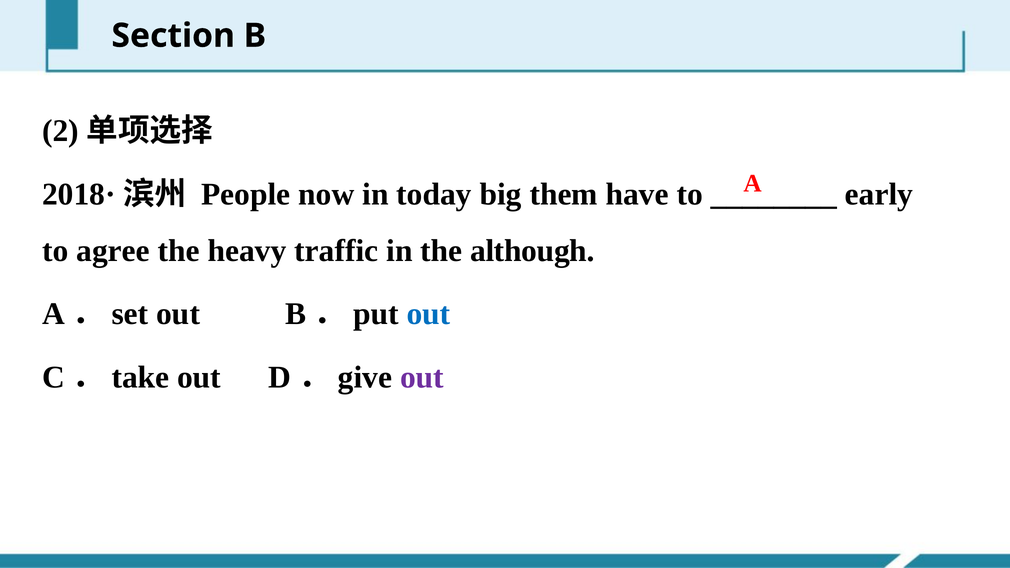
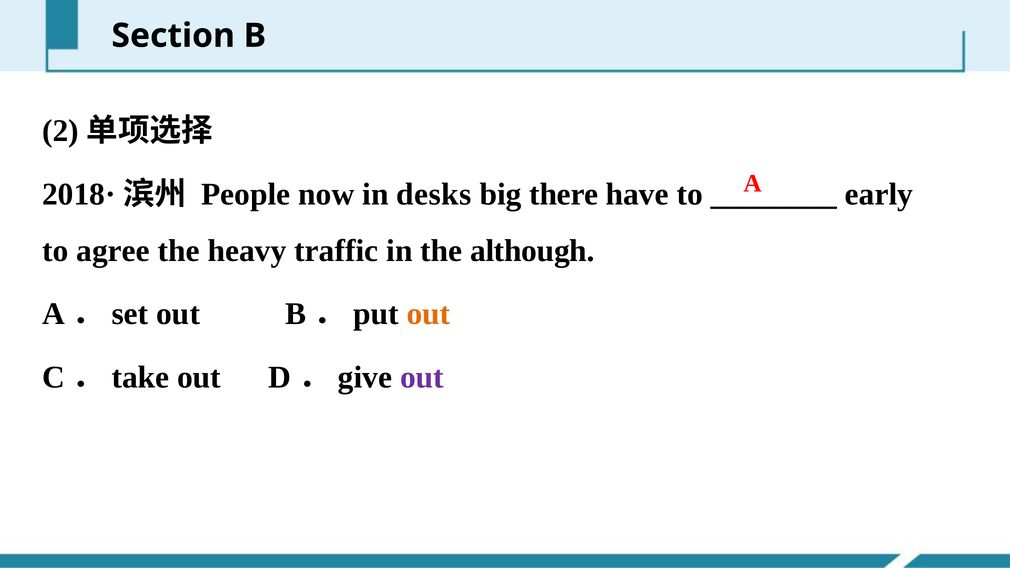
today: today -> desks (434, 194)
them: them -> there (564, 194)
out colour: blue -> orange (428, 314)
